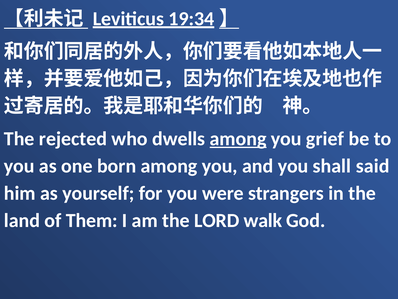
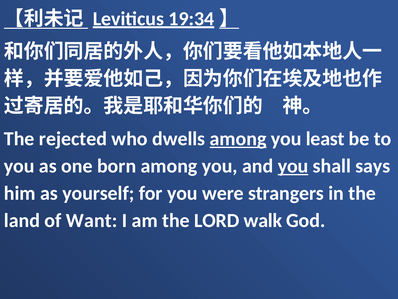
grief: grief -> least (325, 139)
you underline: none -> present (293, 166)
said: said -> says (373, 166)
Them: Them -> Want (92, 220)
